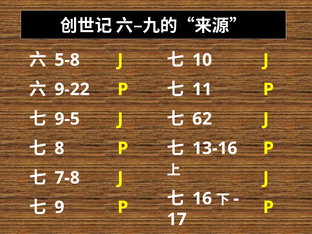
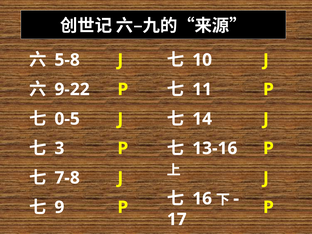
62: 62 -> 14 (202, 119)
9-5: 9-5 -> 0-5 (67, 119)
8: 8 -> 3 (59, 148)
